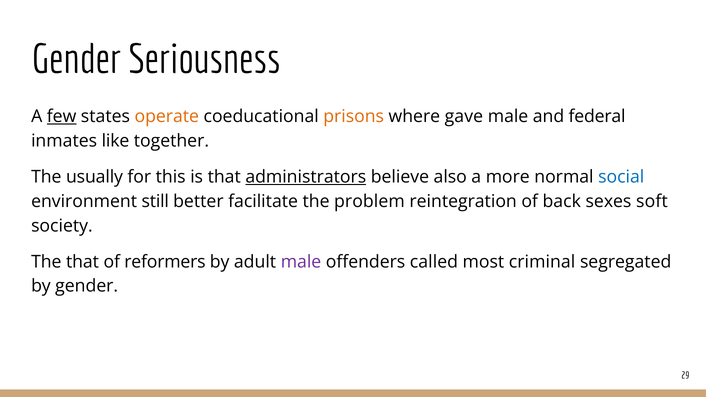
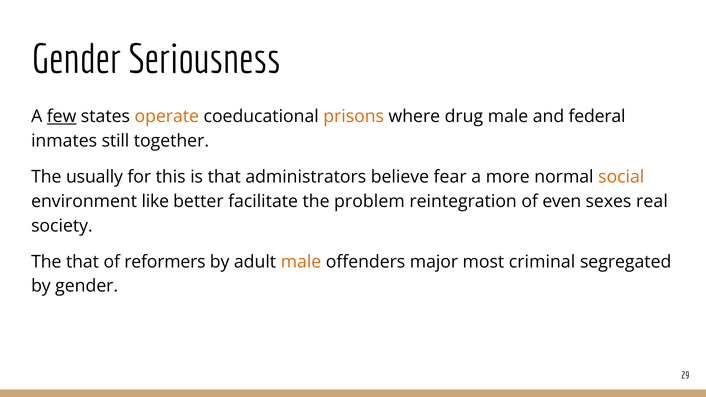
gave: gave -> drug (464, 117)
like: like -> still (115, 141)
administrators underline: present -> none (306, 177)
also: also -> fear (450, 177)
social colour: blue -> orange (621, 177)
still: still -> like (155, 201)
back: back -> even (562, 201)
soft: soft -> real (652, 201)
male colour: purple -> orange (301, 262)
called: called -> major (434, 262)
